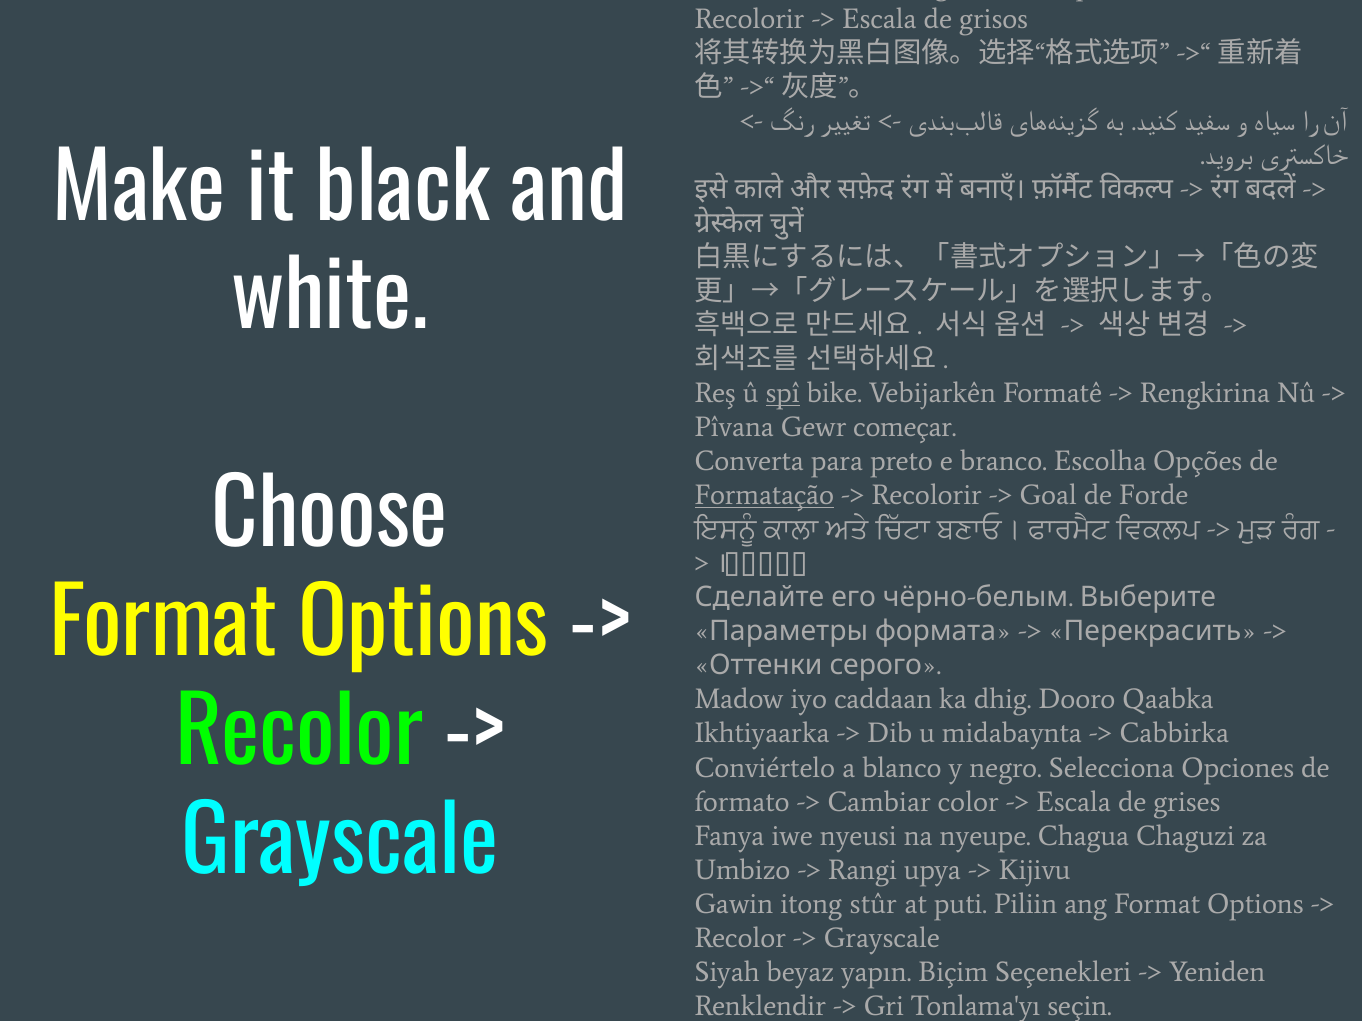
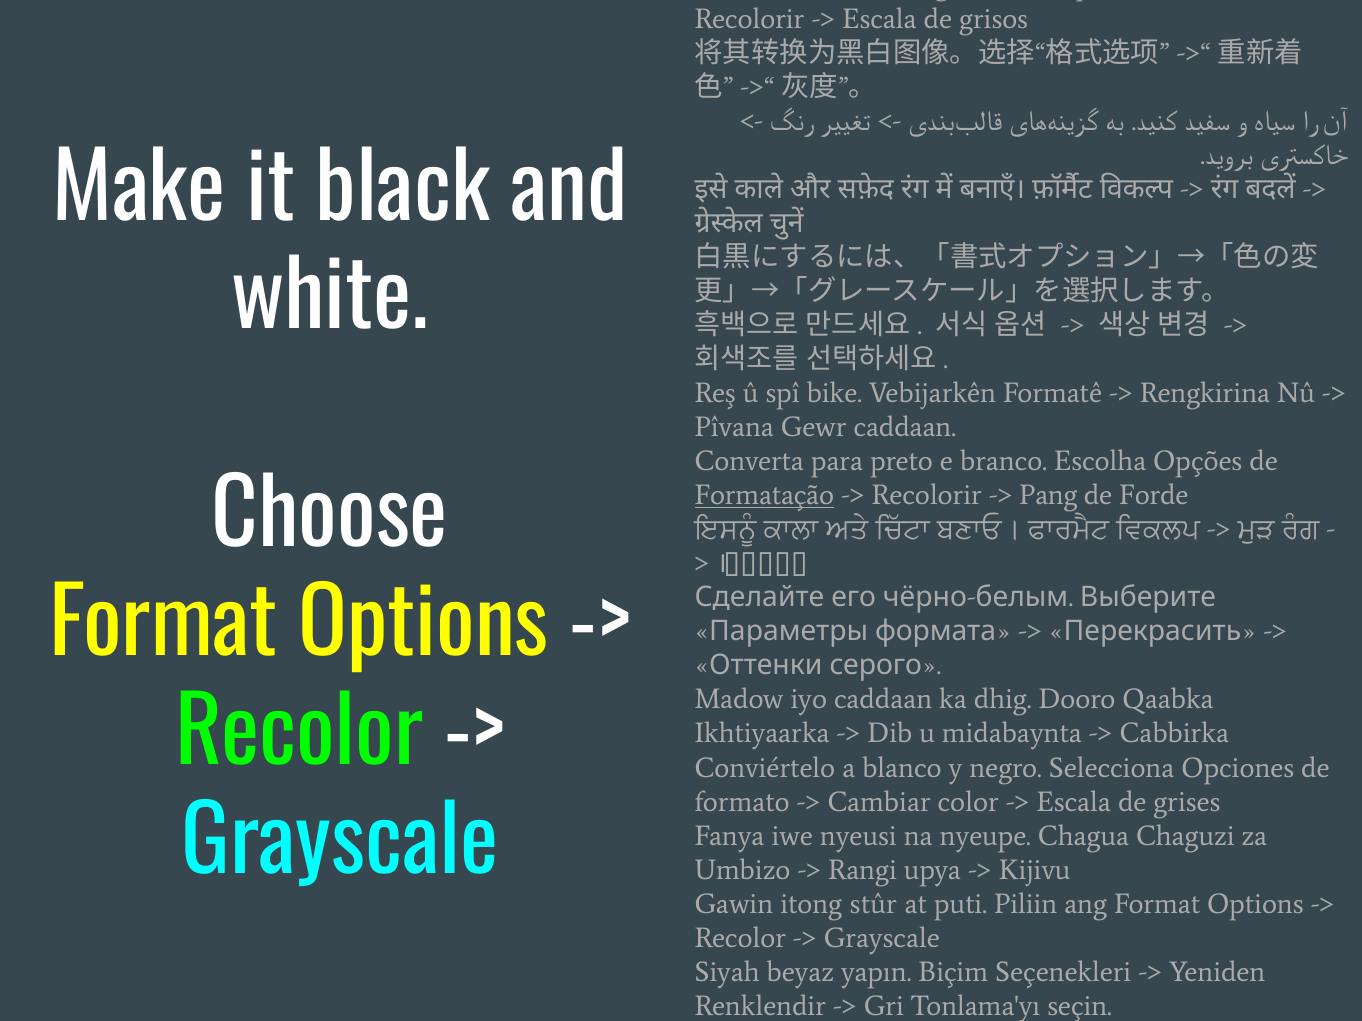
spî underline: present -> none (783, 394)
Gewr começar: começar -> caddaan (905, 428)
Goal: Goal -> Pang (1048, 496)
